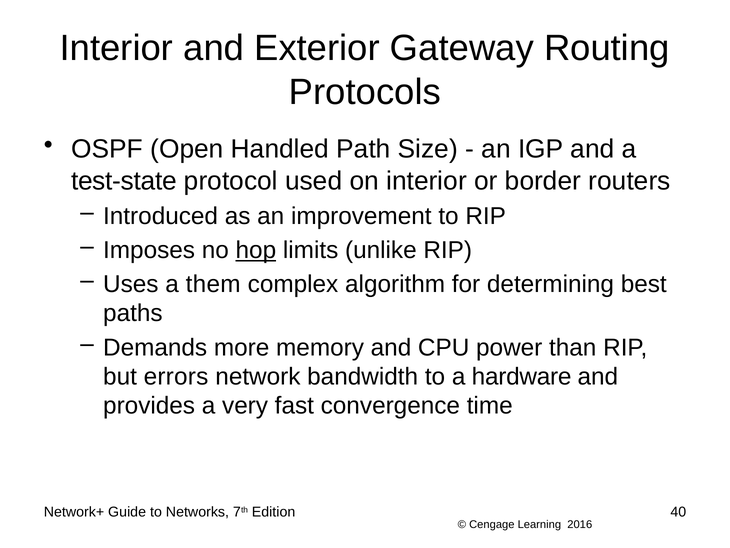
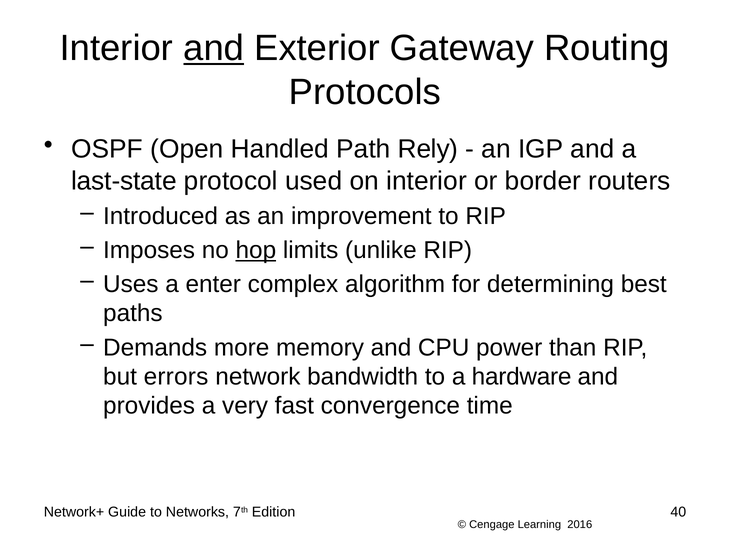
and underline: none -> present (214, 48)
Size: Size -> Rely (428, 149)
test-state: test-state -> last-state (124, 181)
them: them -> enter (213, 284)
